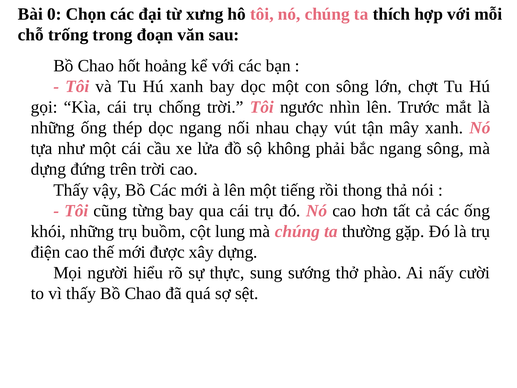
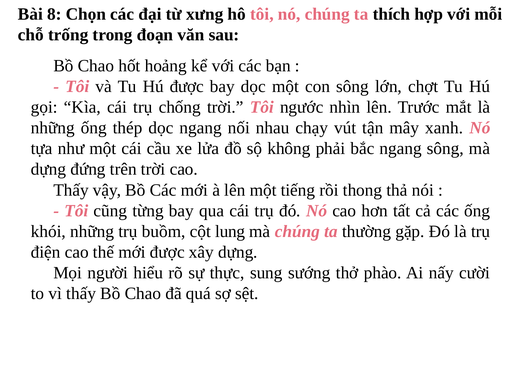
0: 0 -> 8 (54, 14)
Hú xanh: xanh -> được (187, 86)
